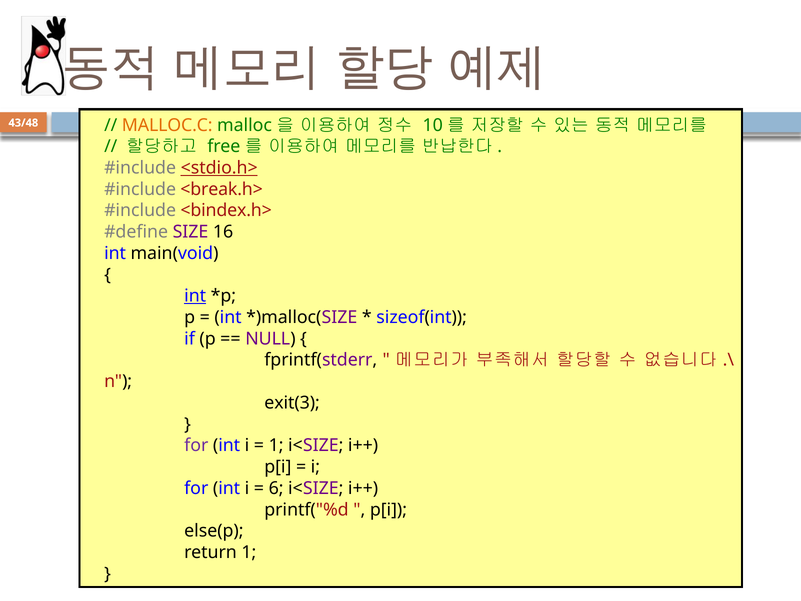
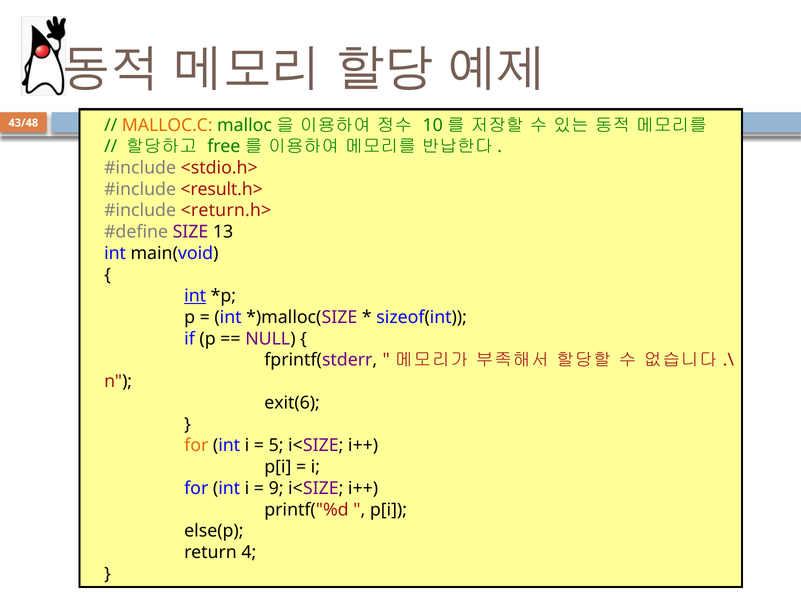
<stdio.h> underline: present -> none (219, 168)
<break.h>: <break.h> -> <result.h> (222, 189)
<bindex.h>: <bindex.h> -> <return.h> (226, 211)
16: 16 -> 13 (223, 232)
exit(3: exit(3 -> exit(6 (292, 403)
for colour: purple -> orange (196, 445)
1: 1 -> 5 (276, 445)
6: 6 -> 9 (276, 488)
return 1: 1 -> 4 (249, 552)
